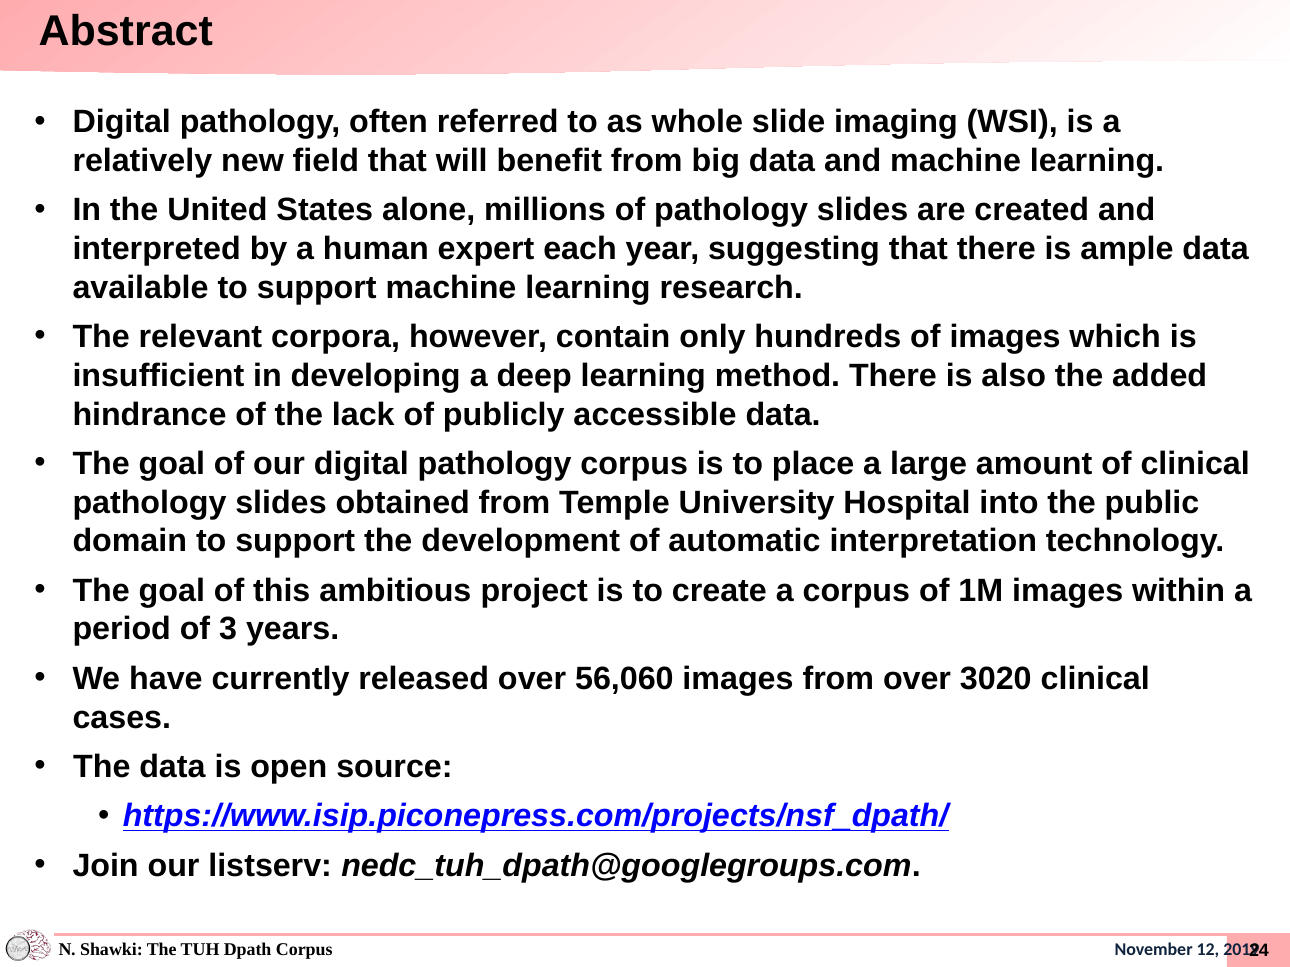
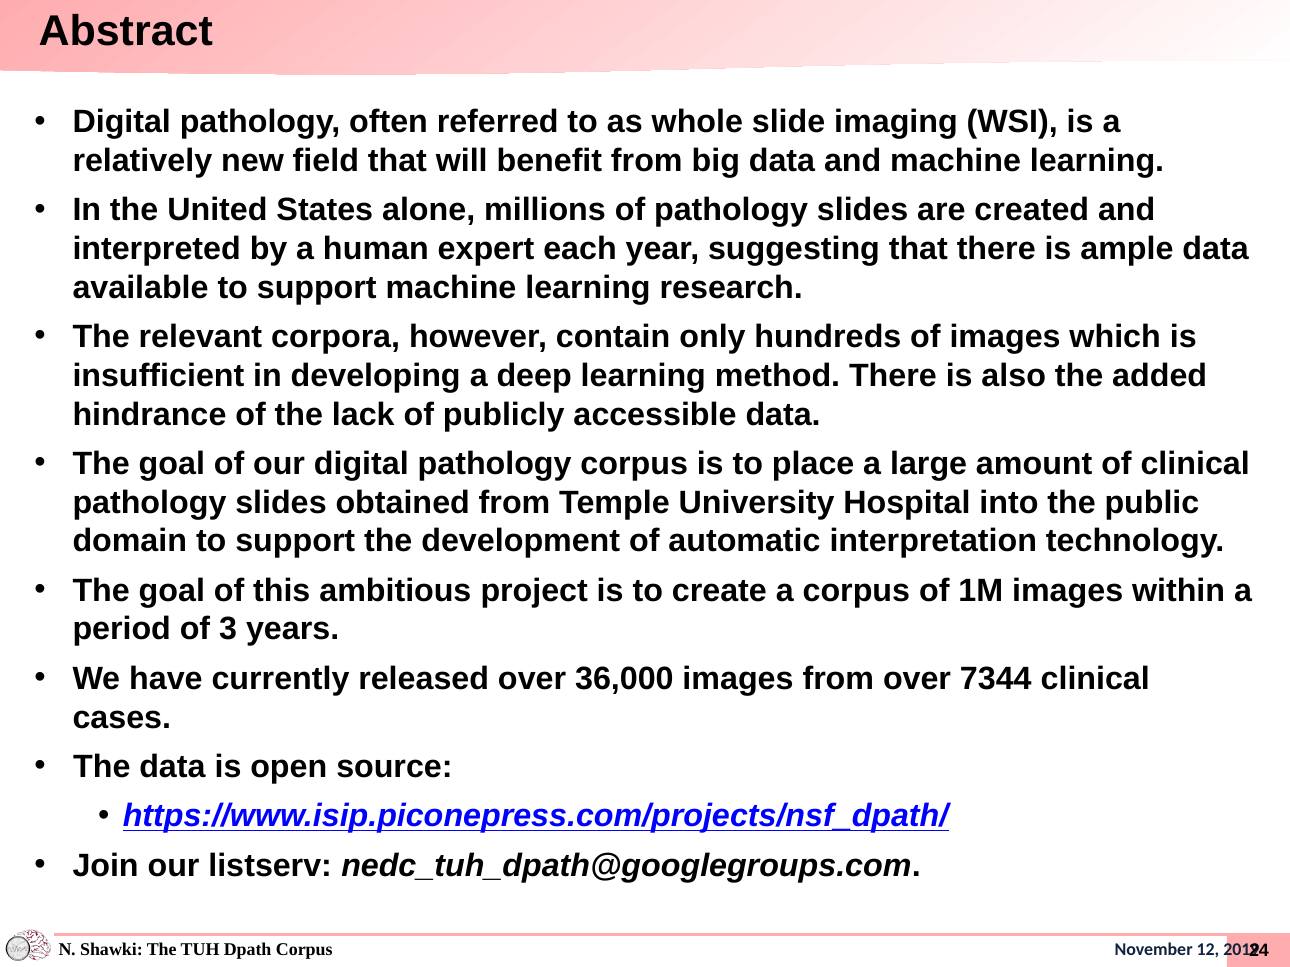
56,060: 56,060 -> 36,000 (624, 679)
3020: 3020 -> 7344 (996, 679)
